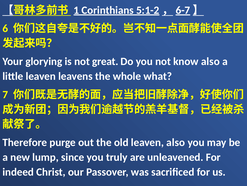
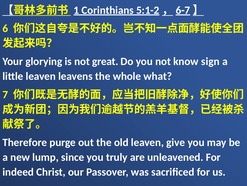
know also: also -> sign (210, 61)
leaven also: also -> give (176, 142)
